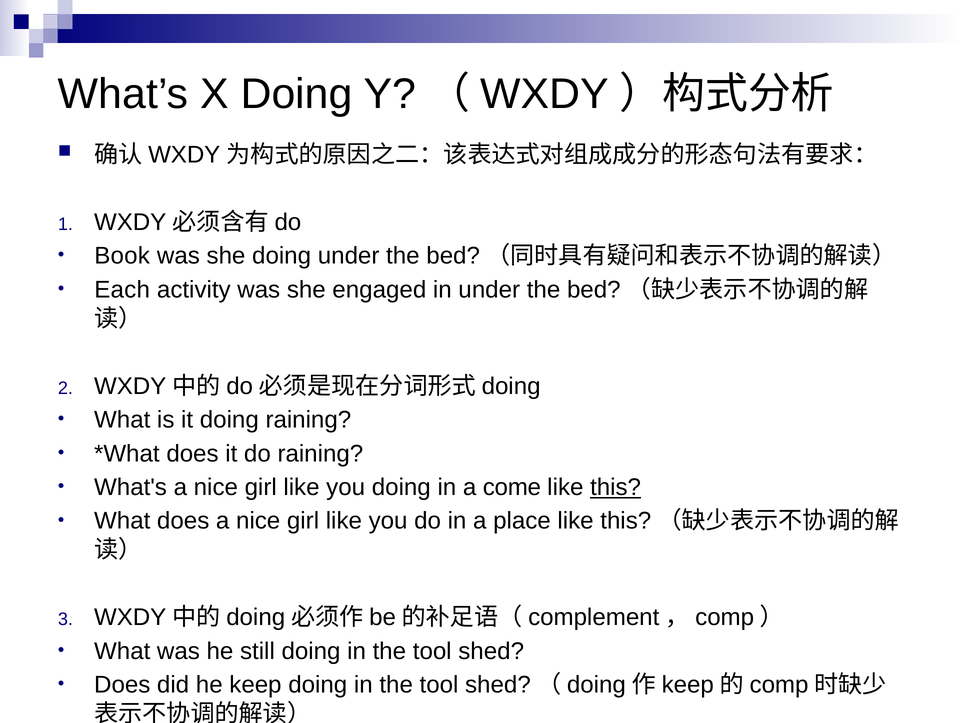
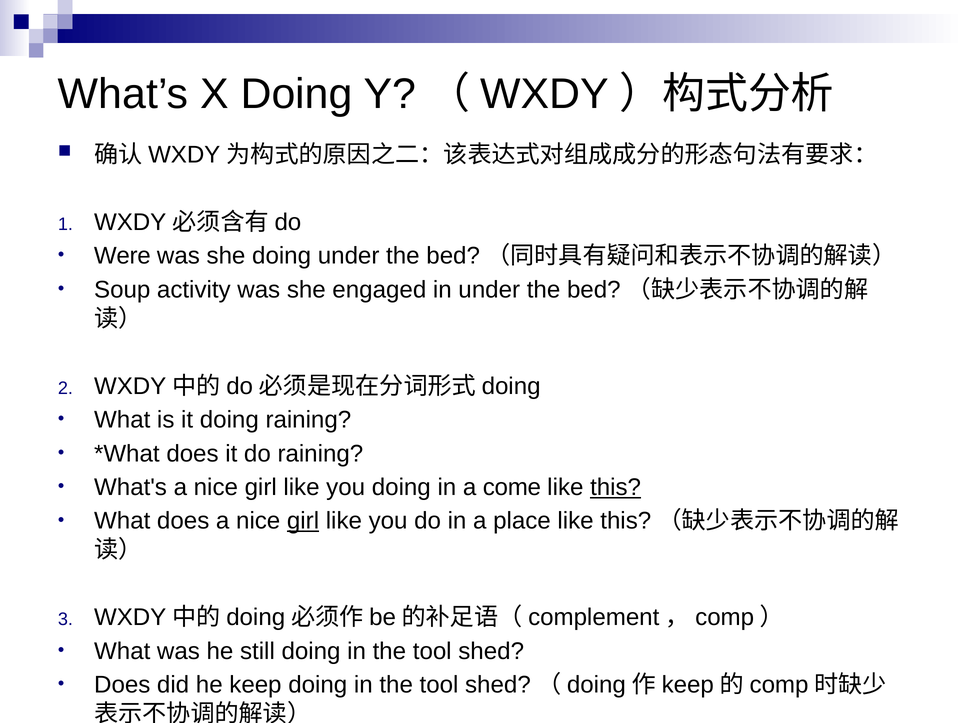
Book: Book -> Were (122, 256)
Each: Each -> Soup (122, 290)
girl underline: none -> present (303, 522)
